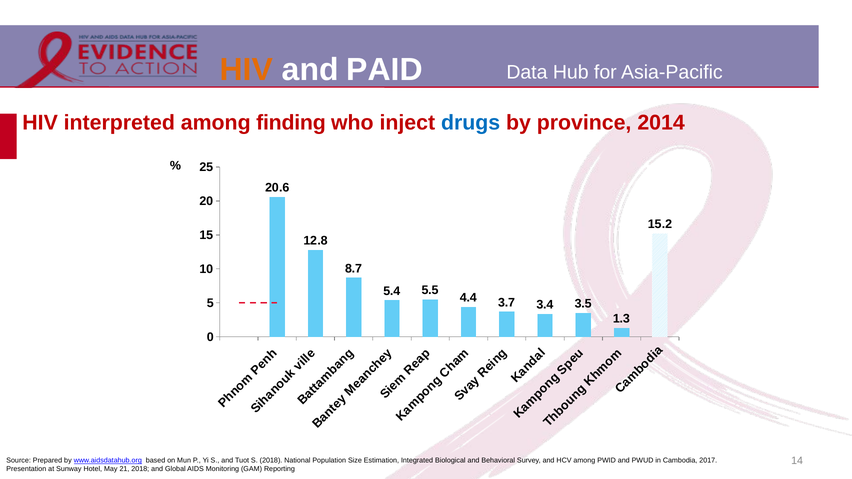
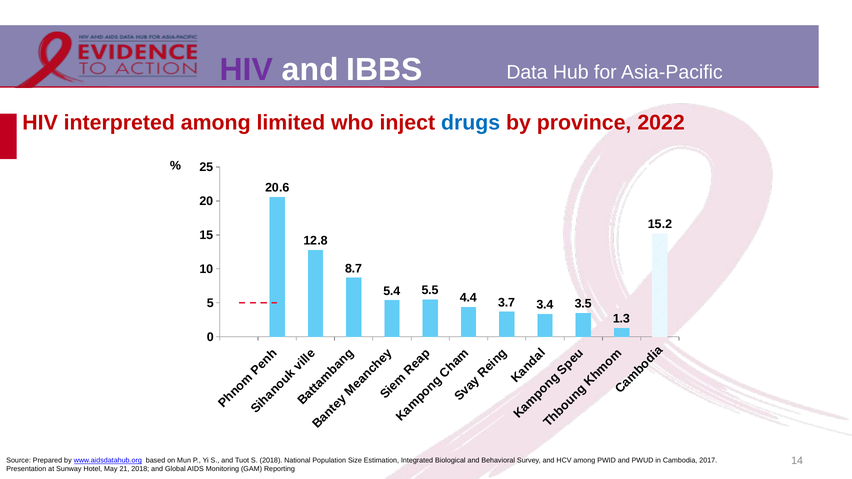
HIV colour: orange -> purple (247, 70)
PAID: PAID -> IBBS (385, 70)
finding: finding -> limited (291, 123)
2014: 2014 -> 2022 (661, 123)
